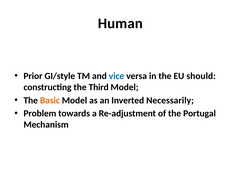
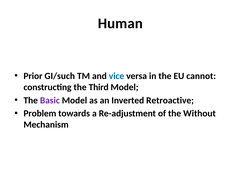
GI/style: GI/style -> GI/such (60, 76)
should: should -> cannot (201, 76)
Basic colour: orange -> purple (50, 100)
Necessarily: Necessarily -> Retroactive (170, 100)
Portugal: Portugal -> Without (199, 113)
